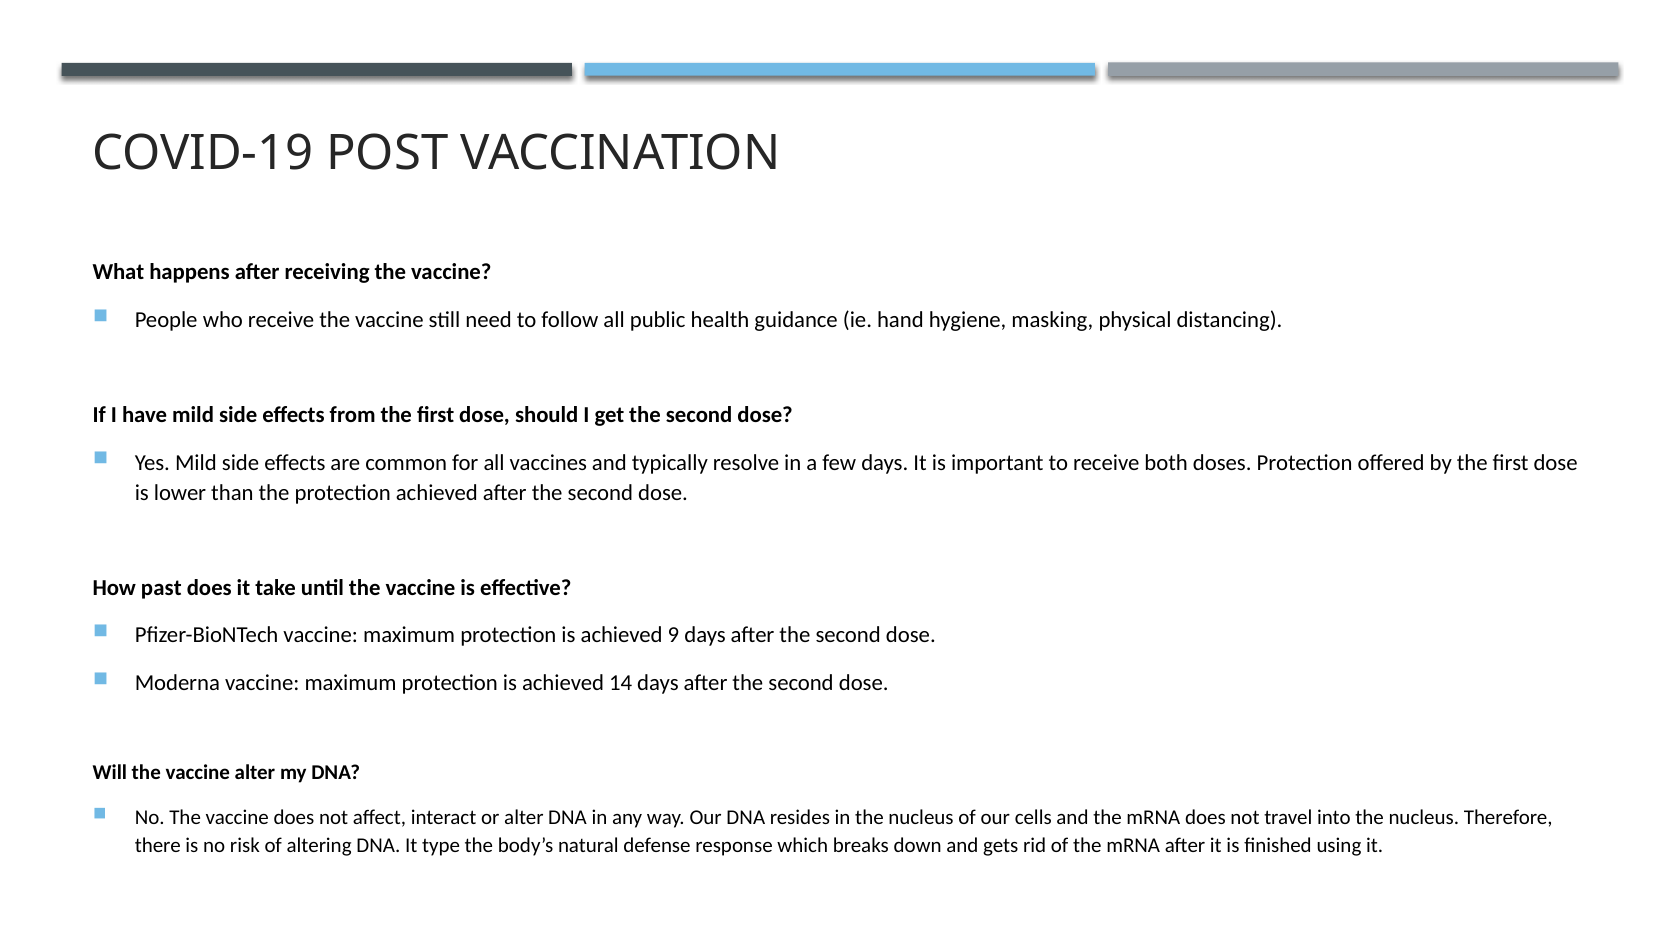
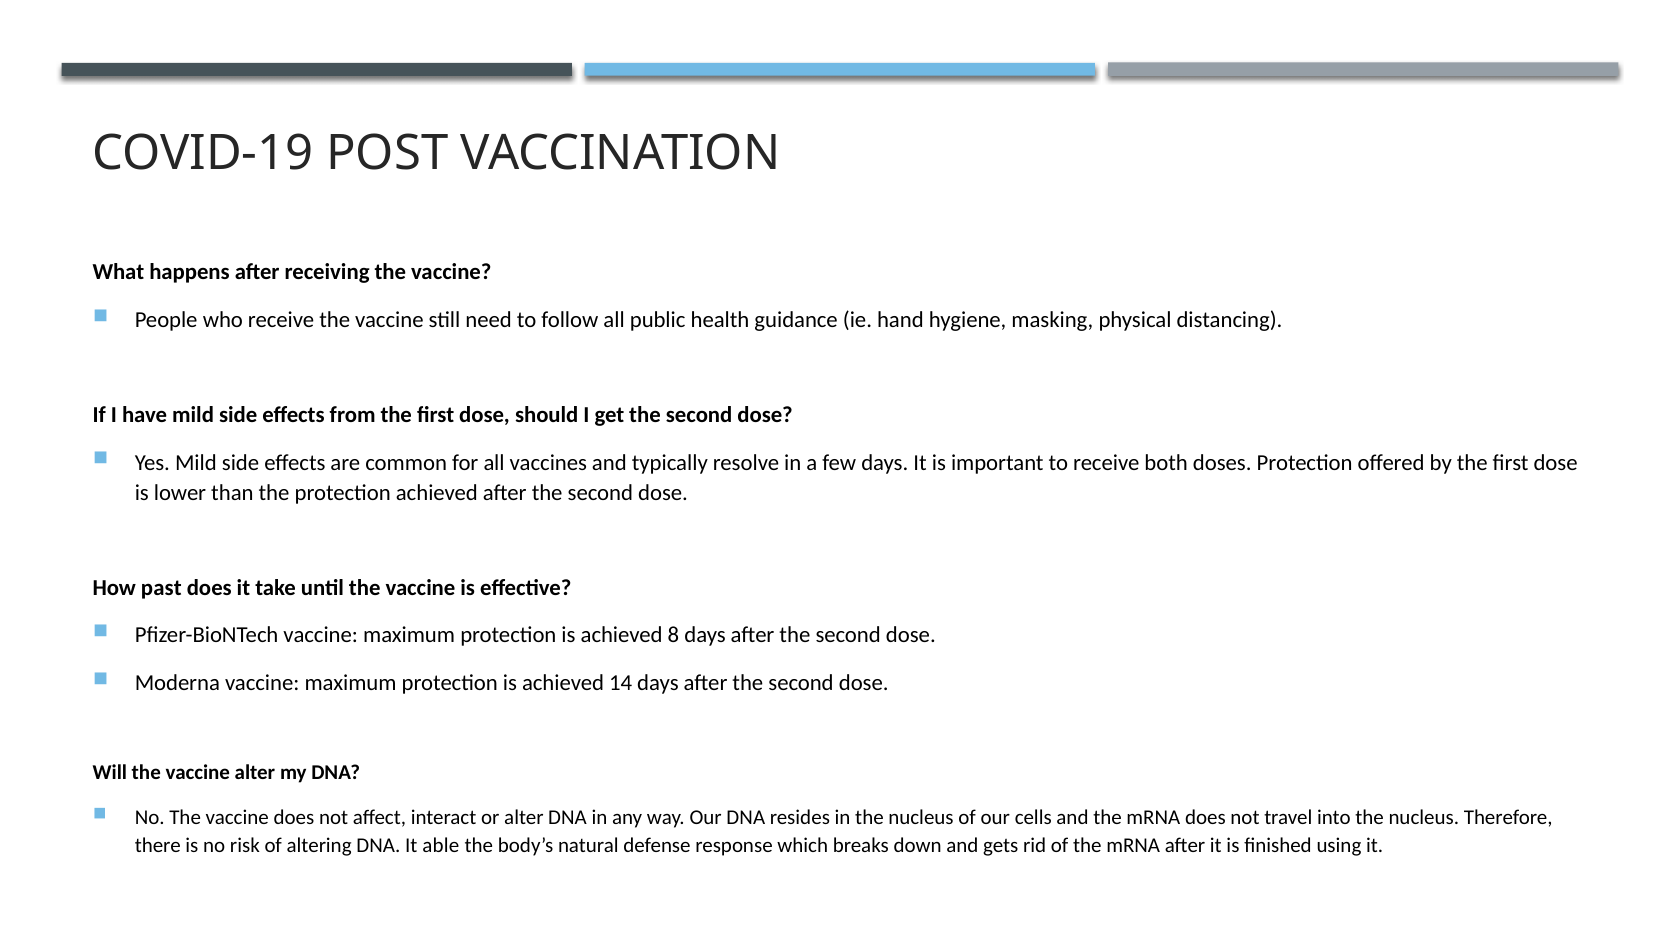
9: 9 -> 8 (673, 635)
type: type -> able (441, 845)
